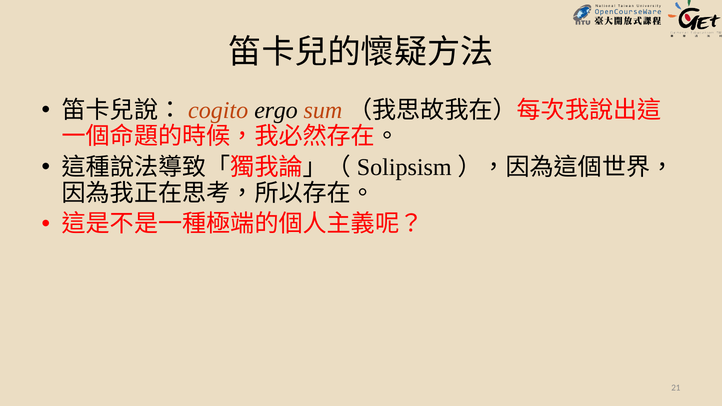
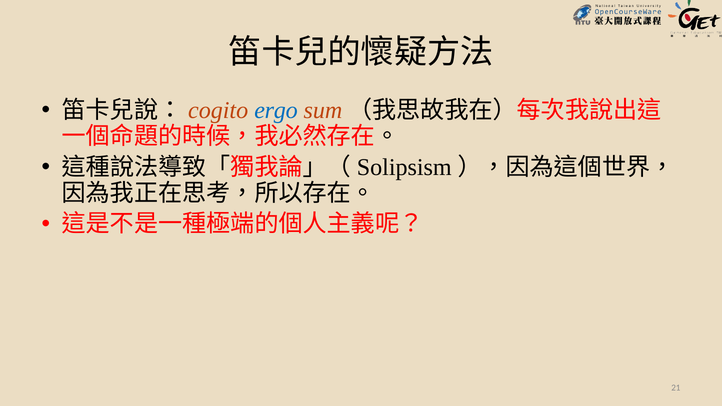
ergo colour: black -> blue (276, 110)
